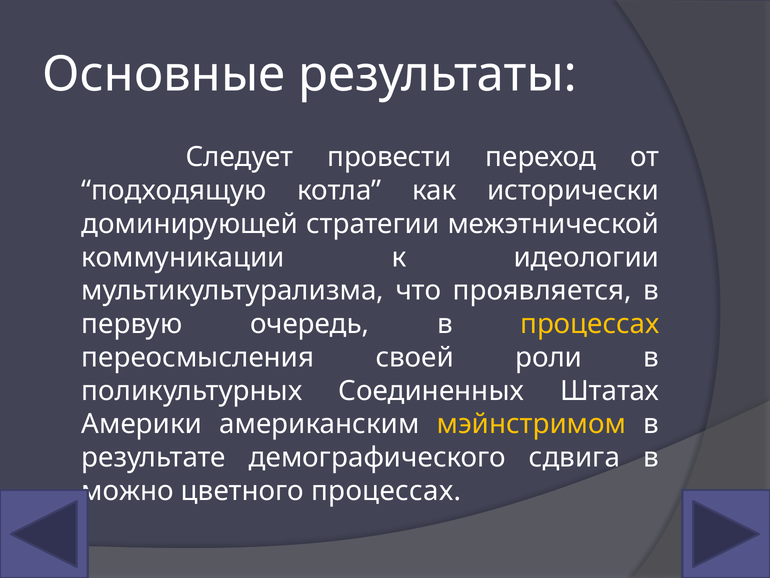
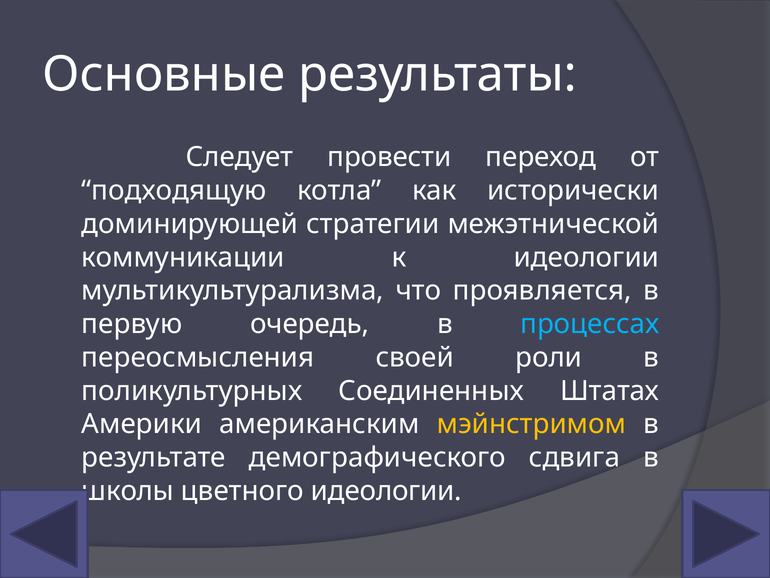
процессах colour: yellow -> light blue (590, 324)
можно: можно -> школы (128, 491)
цветного процессах: процессах -> идеологии (386, 491)
